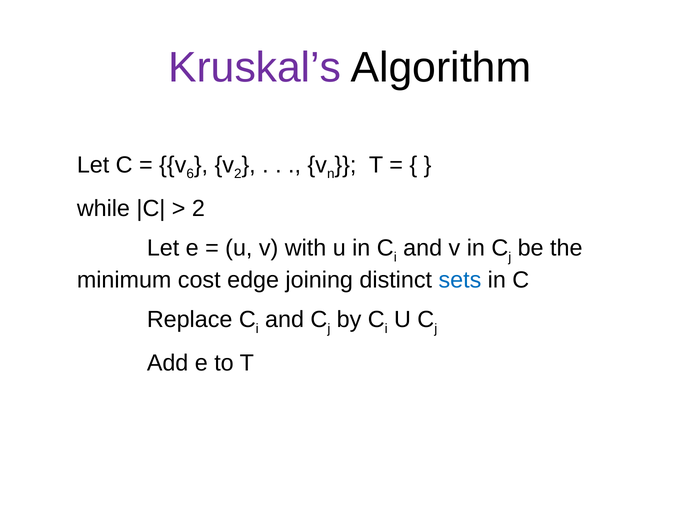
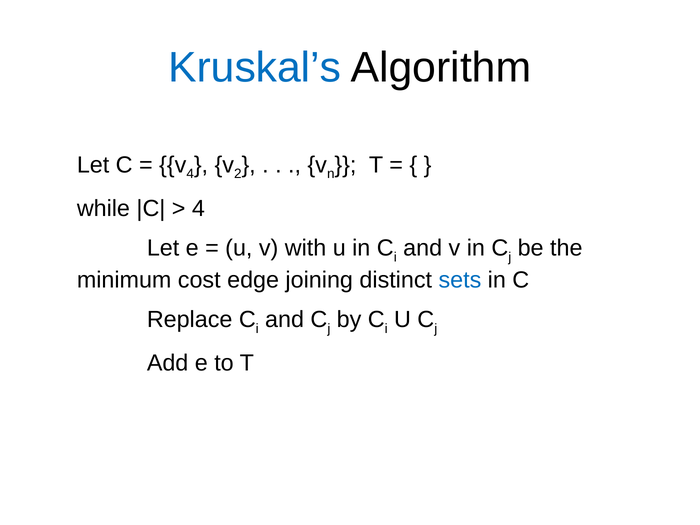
Kruskal’s colour: purple -> blue (255, 68)
v 6: 6 -> 4 (190, 174)
2: 2 -> 4 (198, 208)
